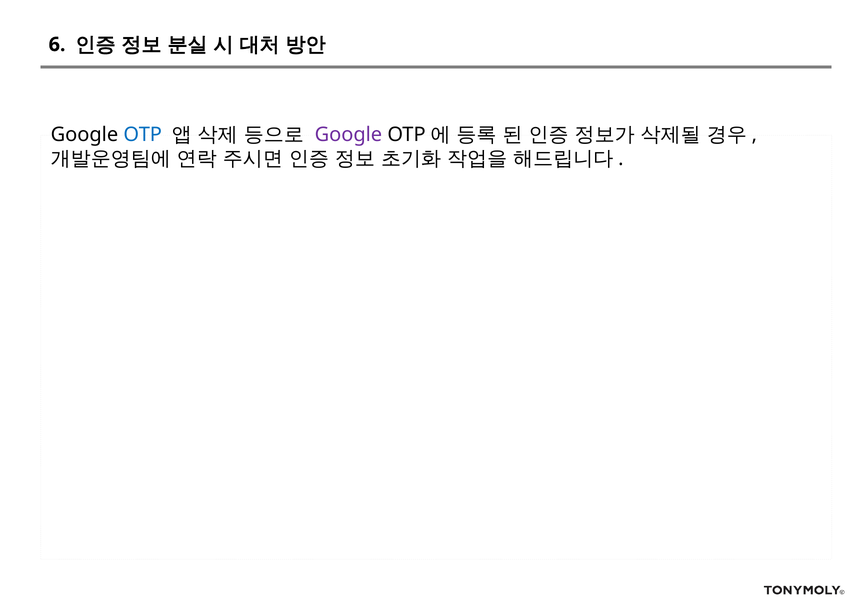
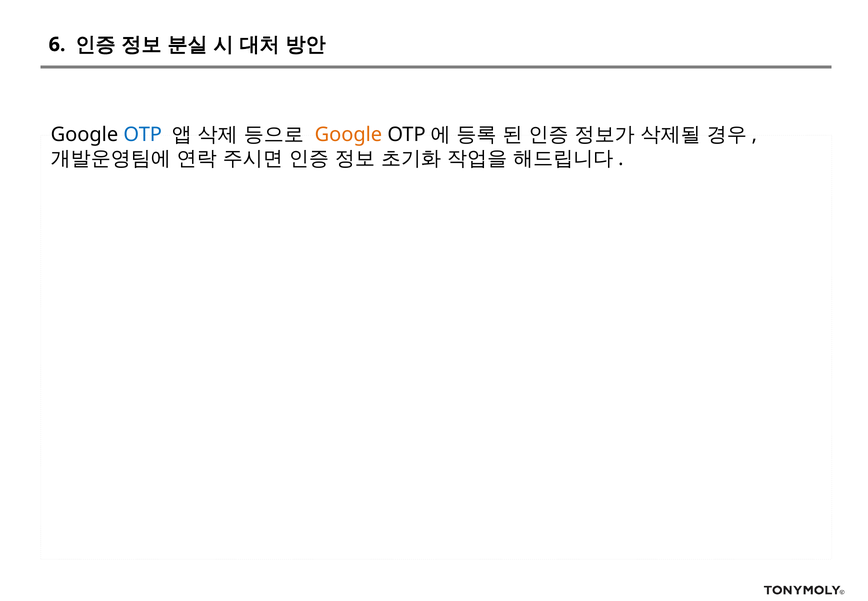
Google colour: purple -> orange (348, 135)
